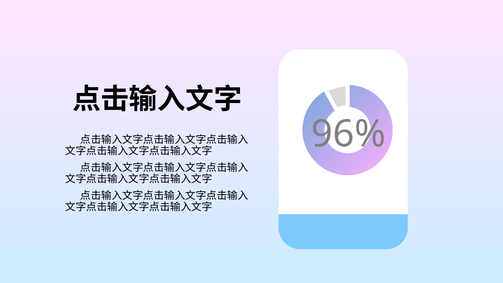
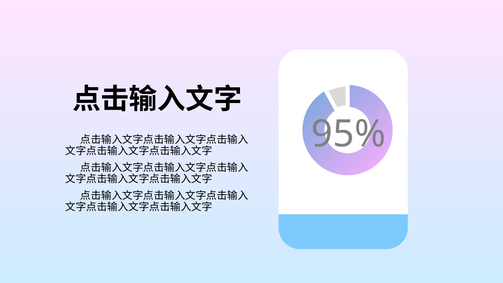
96%: 96% -> 95% (349, 134)
